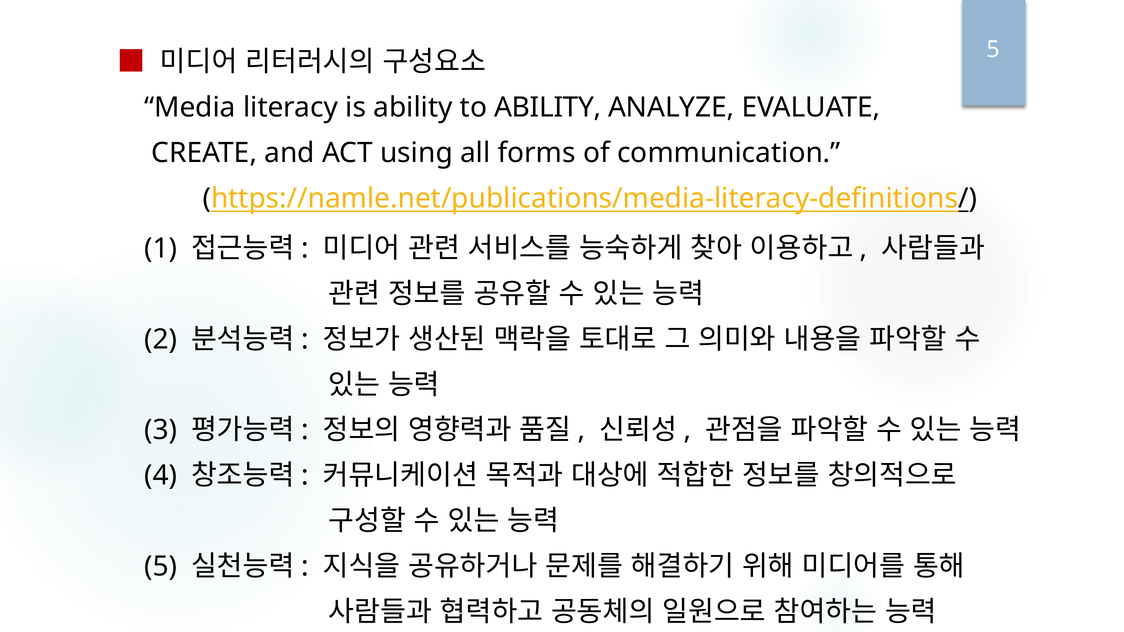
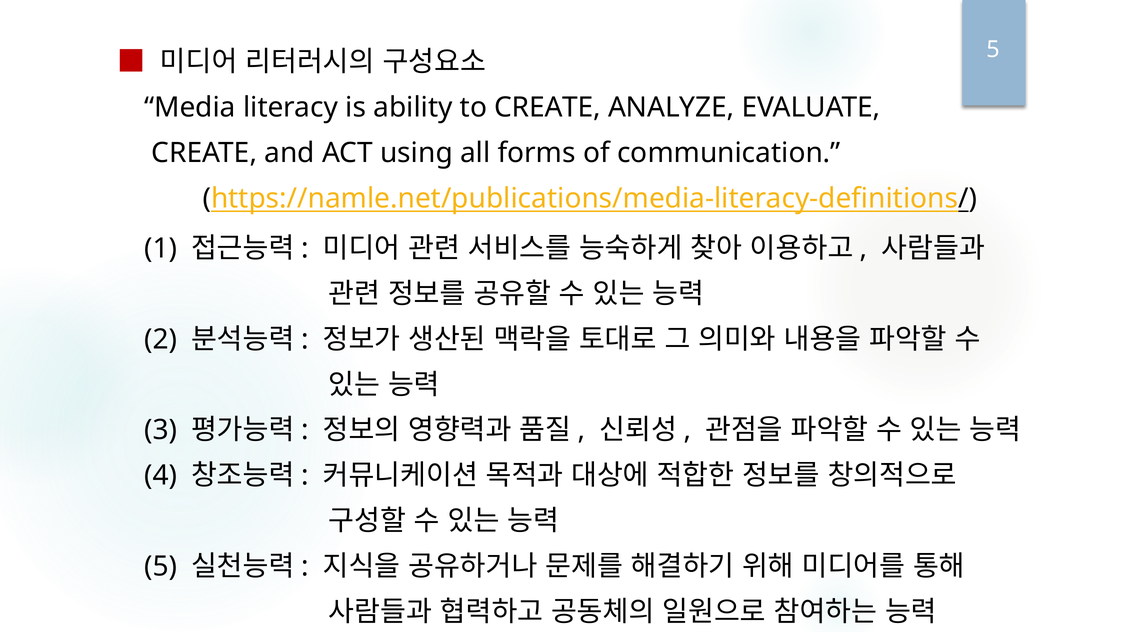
to ABILITY: ABILITY -> CREATE (548, 108)
